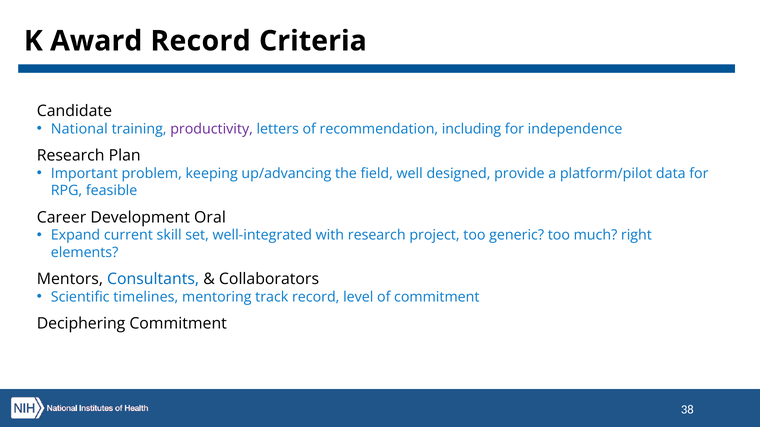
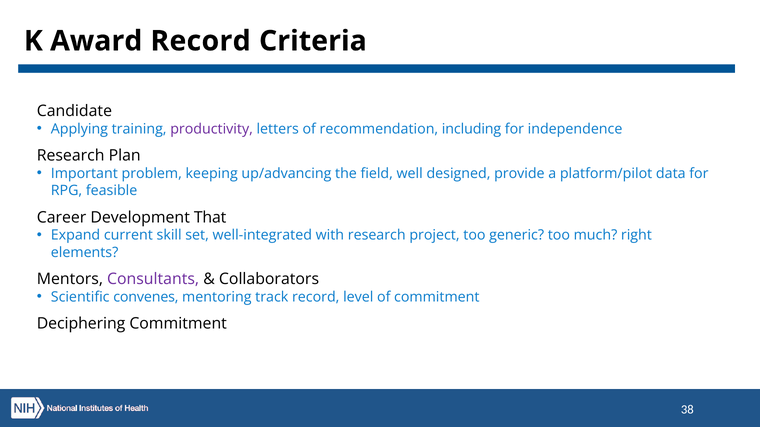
National: National -> Applying (79, 129)
Oral: Oral -> That (210, 218)
Consultants colour: blue -> purple (153, 279)
timelines: timelines -> convenes (146, 297)
